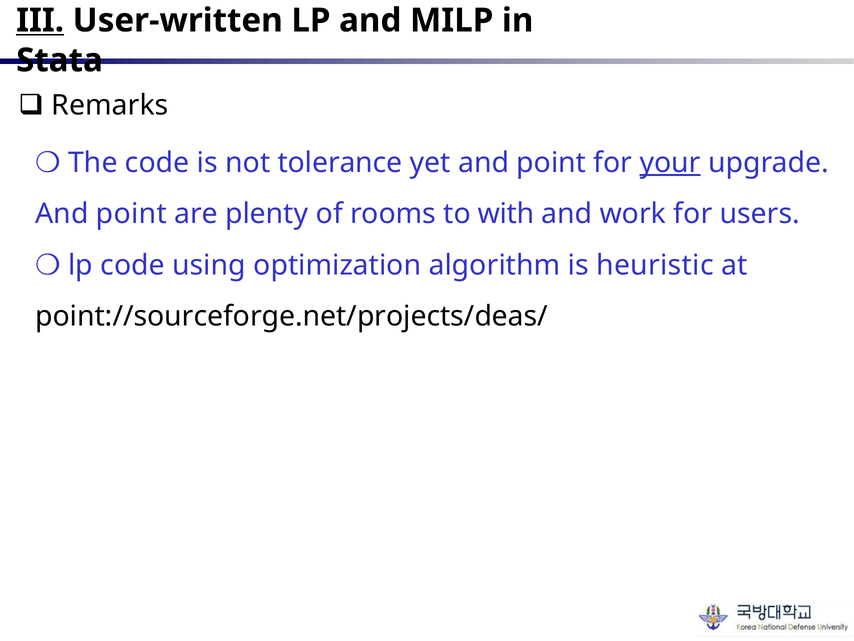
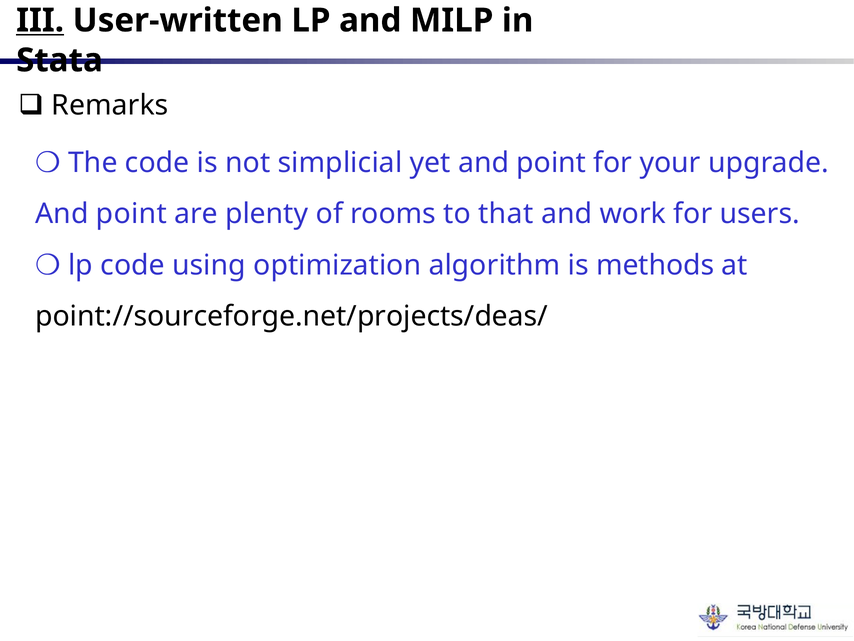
tolerance: tolerance -> simplicial (340, 163)
your underline: present -> none (670, 163)
with: with -> that (506, 214)
heuristic: heuristic -> methods (655, 265)
